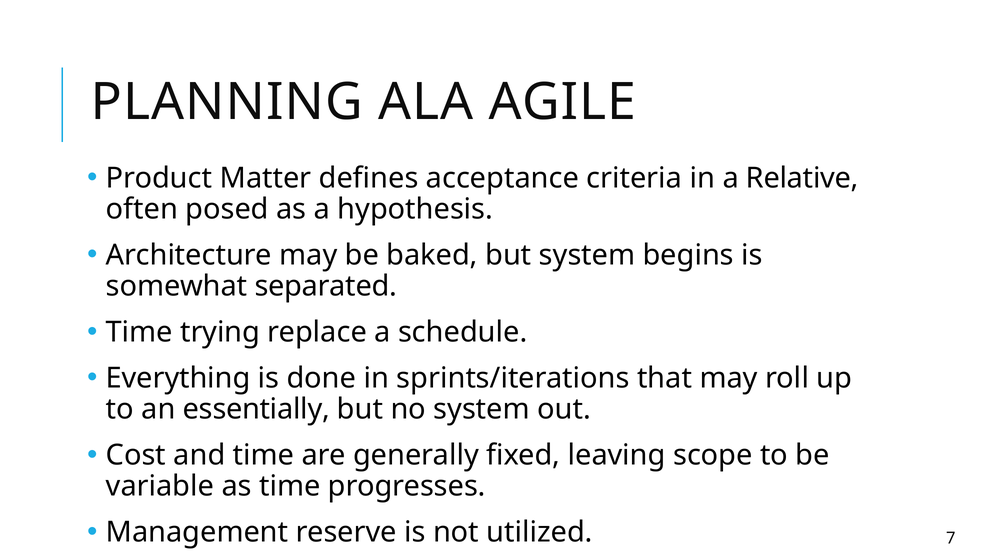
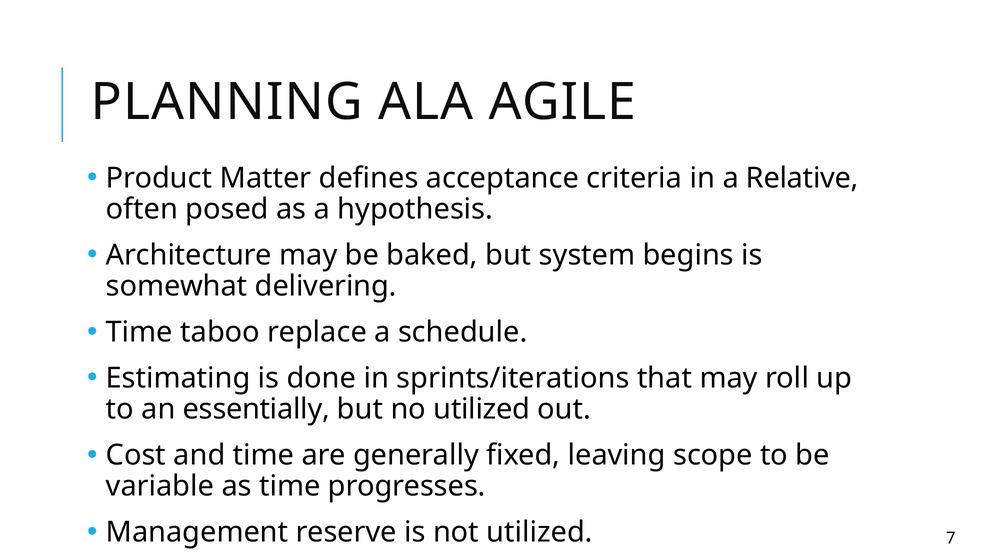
separated: separated -> delivering (326, 286)
trying: trying -> taboo (220, 332)
Everything: Everything -> Estimating (178, 378)
no system: system -> utilized (482, 409)
